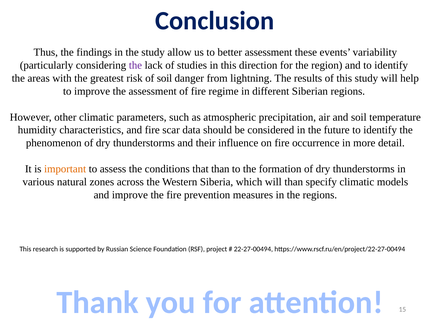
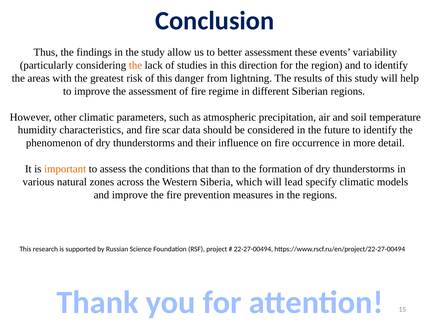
the colour: purple -> orange (135, 65)
risk of soil: soil -> this (164, 78)
will than: than -> lead (294, 182)
